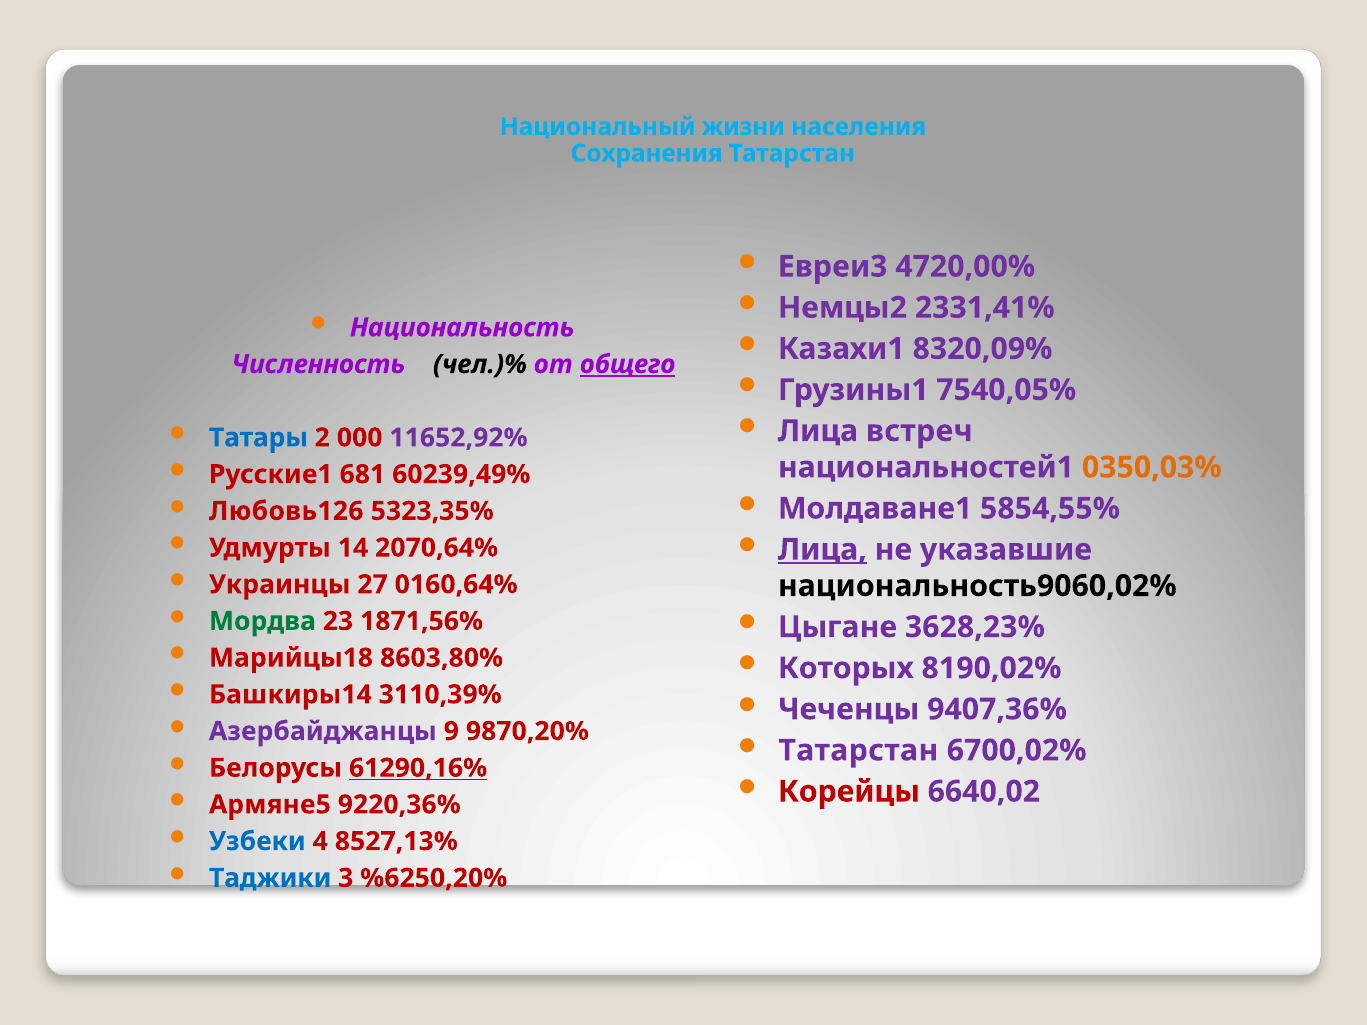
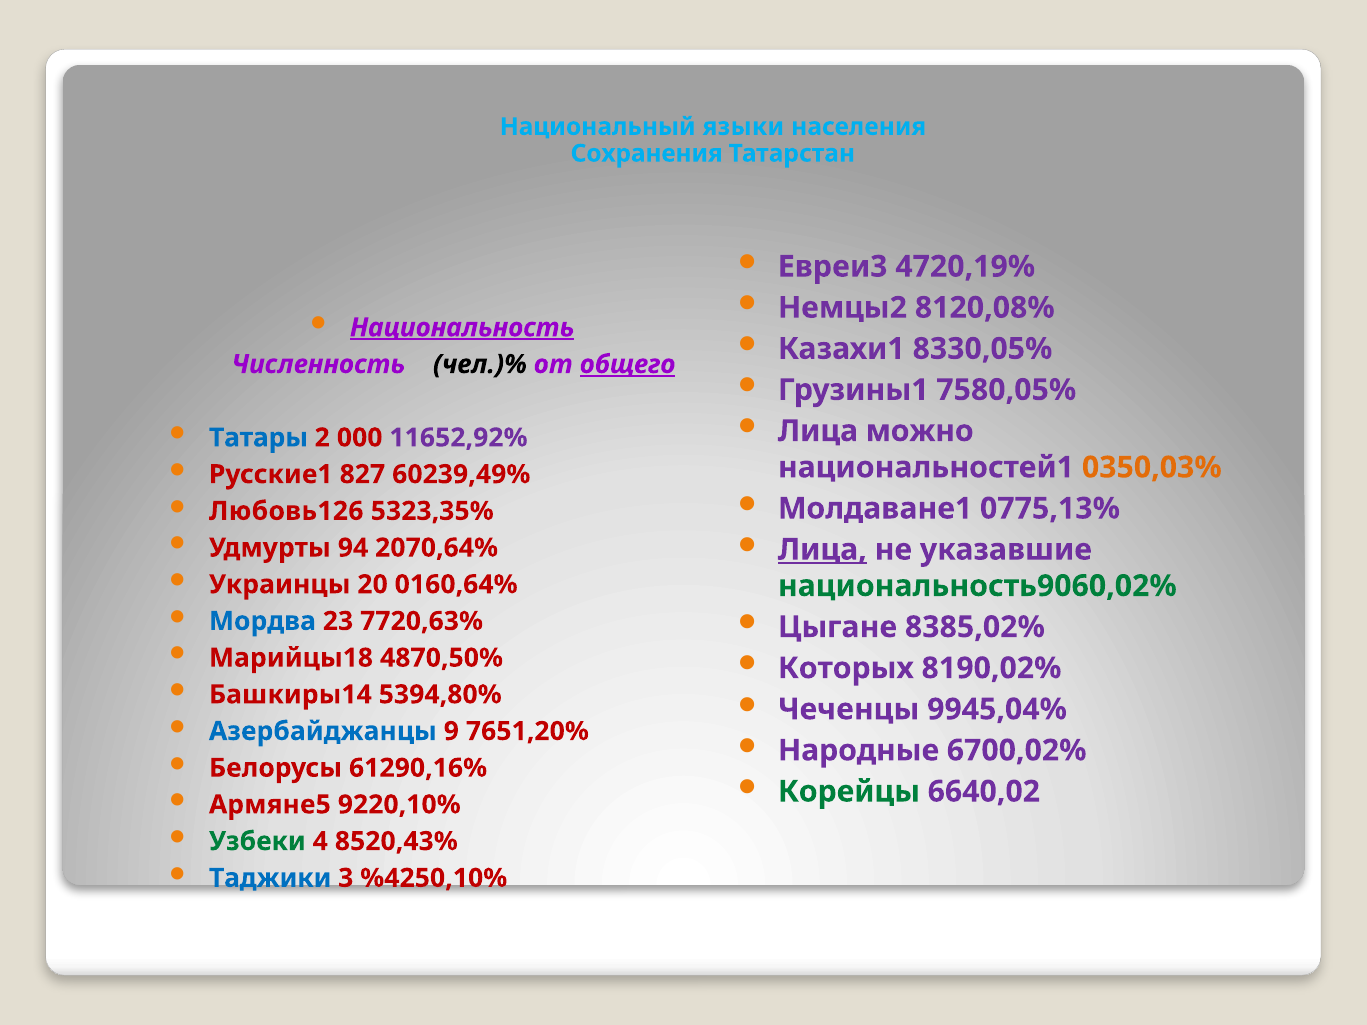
жизни: жизни -> языки (743, 127)
4720,00%: 4720,00% -> 4720,19% (965, 267)
2331,41%: 2331,41% -> 8120,08% (985, 308)
Национальность underline: none -> present (462, 328)
8320,09%: 8320,09% -> 8330,05% (982, 349)
7540,05%: 7540,05% -> 7580,05% (1006, 390)
встреч: встреч -> можно (920, 431)
681: 681 -> 827 (362, 475)
5854,55%: 5854,55% -> 0775,13% (1050, 509)
14: 14 -> 94 (353, 548)
27: 27 -> 20 (373, 585)
национальность9060,02% colour: black -> green (977, 586)
Мордва colour: green -> blue (262, 621)
1871,56%: 1871,56% -> 7720,63% (422, 621)
3628,23%: 3628,23% -> 8385,02% (975, 627)
8603,80%: 8603,80% -> 4870,50% (442, 658)
3110,39%: 3110,39% -> 5394,80% (440, 695)
9407,36%: 9407,36% -> 9945,04% (997, 709)
Азербайджанцы colour: purple -> blue (323, 731)
9870,20%: 9870,20% -> 7651,20% (527, 731)
Татарстан: Татарстан -> Народные (859, 751)
61290,16% underline: present -> none (418, 768)
Корейцы colour: red -> green (849, 792)
9220,36%: 9220,36% -> 9220,10% (399, 805)
Узбеки colour: blue -> green (257, 842)
8527,13%: 8527,13% -> 8520,43% (396, 842)
%6250,20%: %6250,20% -> %4250,10% (434, 878)
